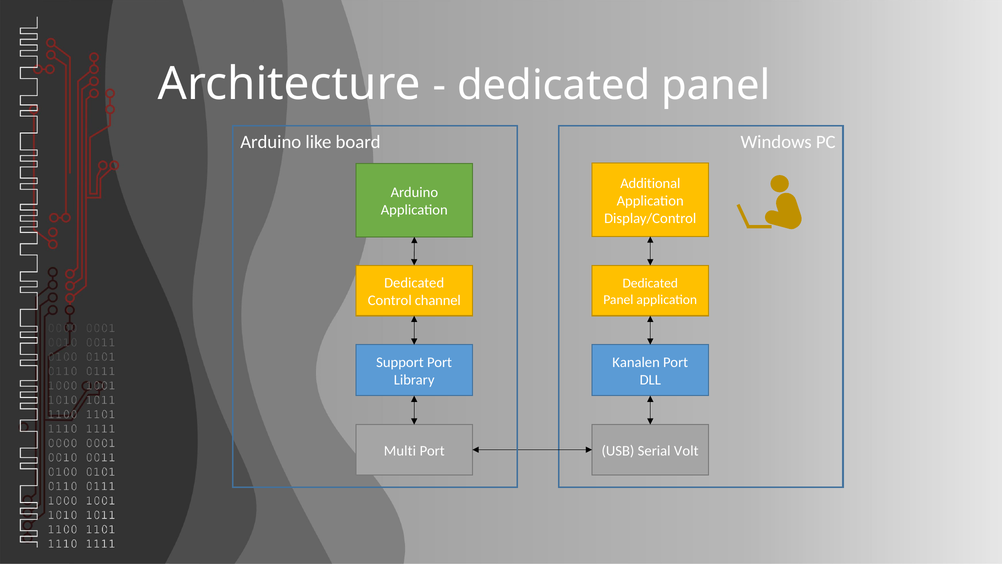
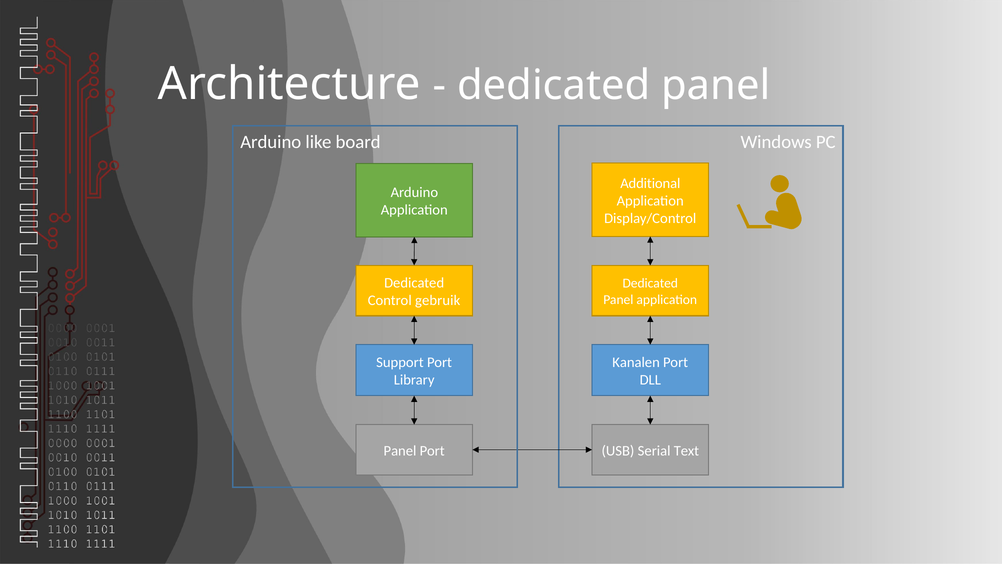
channel: channel -> gebruik (438, 300)
Multi: Multi -> Panel (400, 450)
Volt: Volt -> Text (686, 450)
